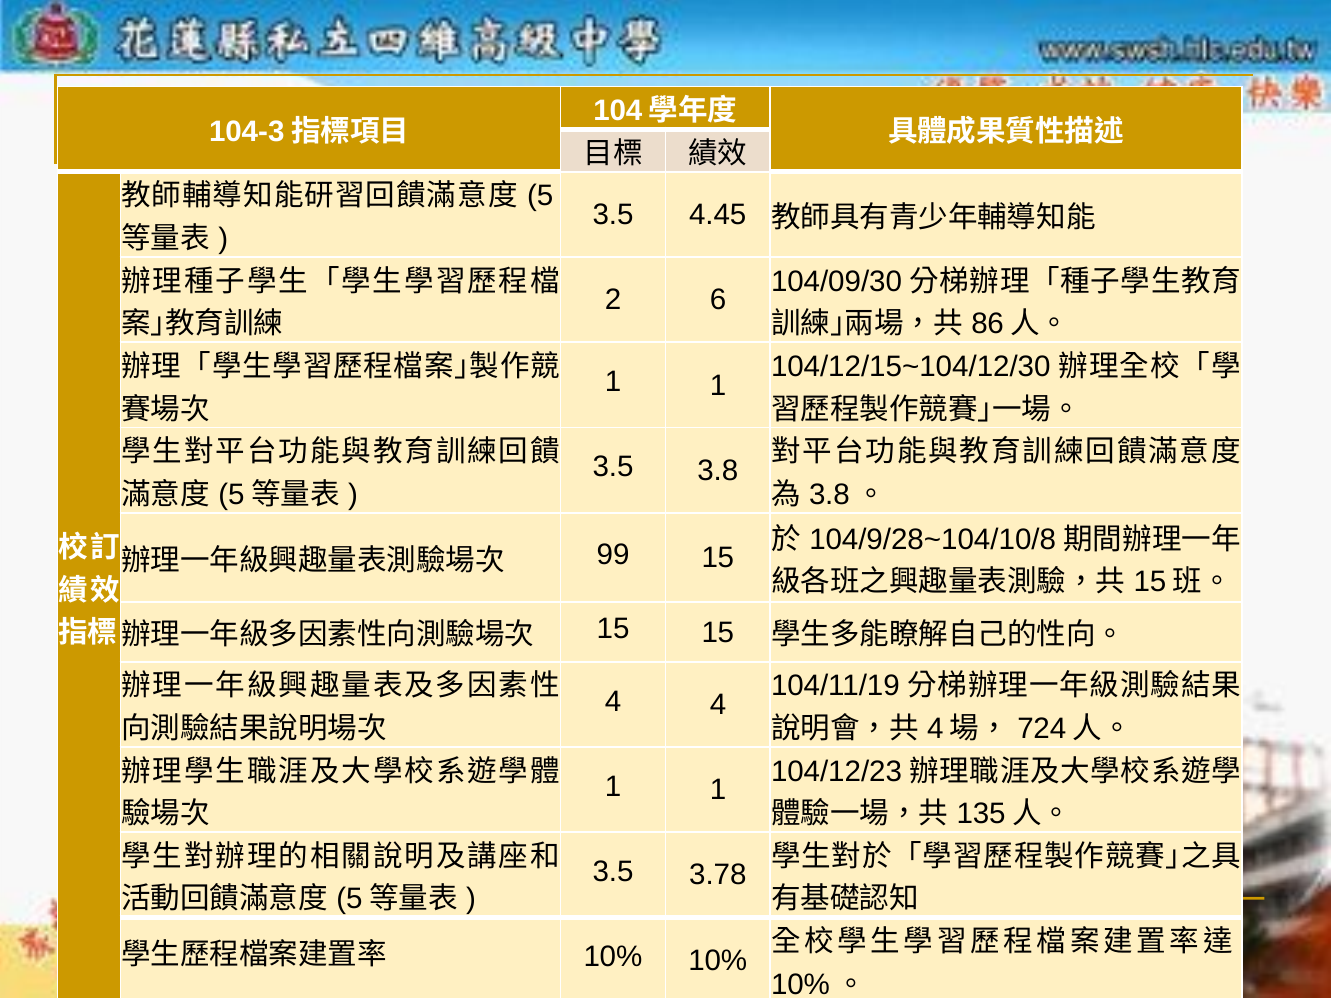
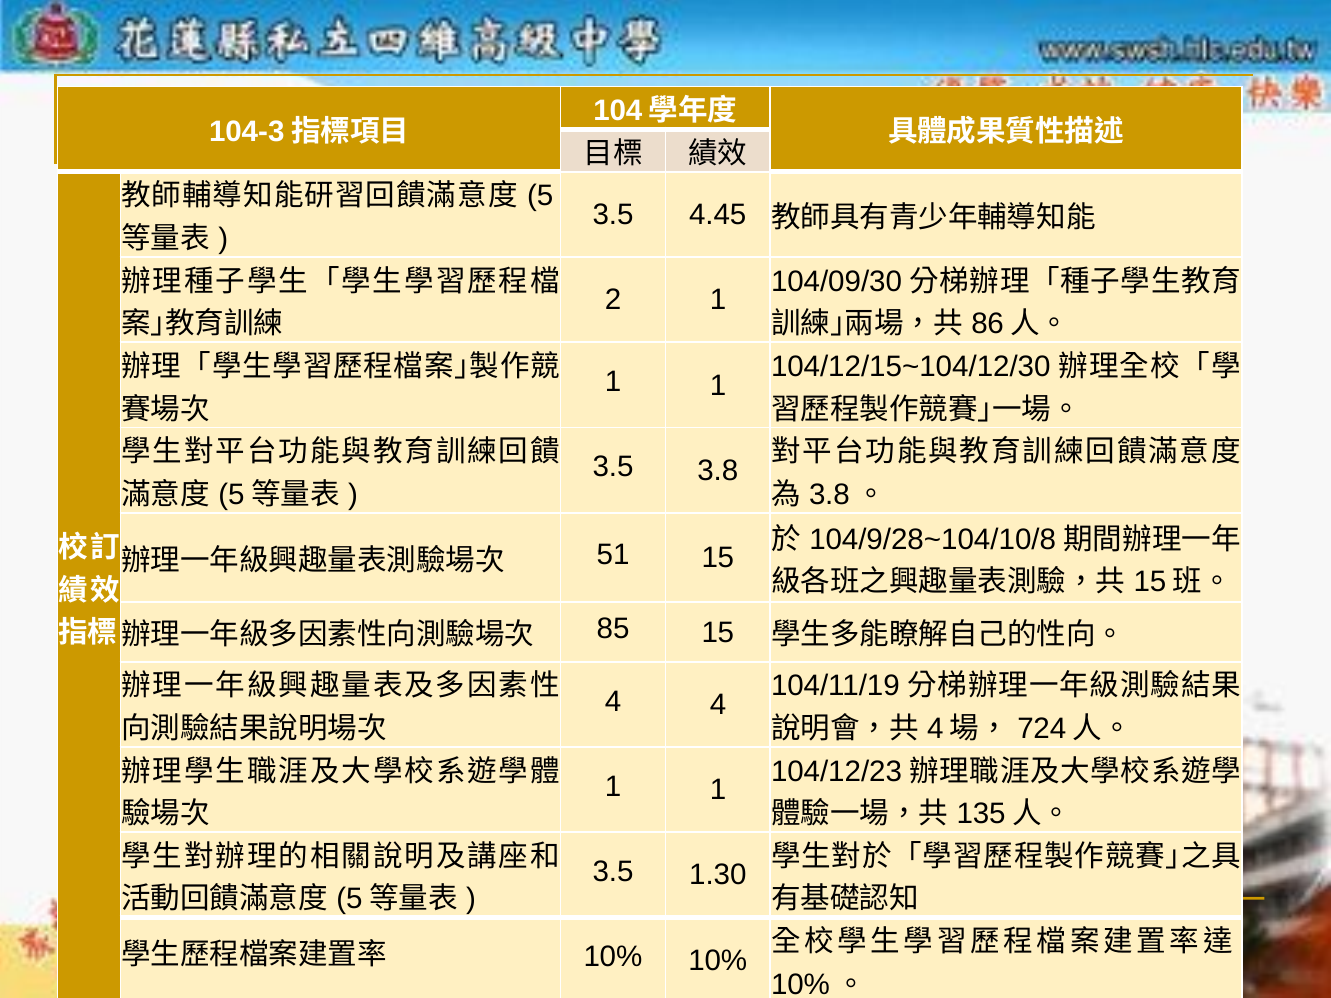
2 6: 6 -> 1 (718, 300)
99: 99 -> 51 (613, 555)
15: 15 -> 85 (613, 629)
3.78: 3.78 -> 1.30 (718, 875)
